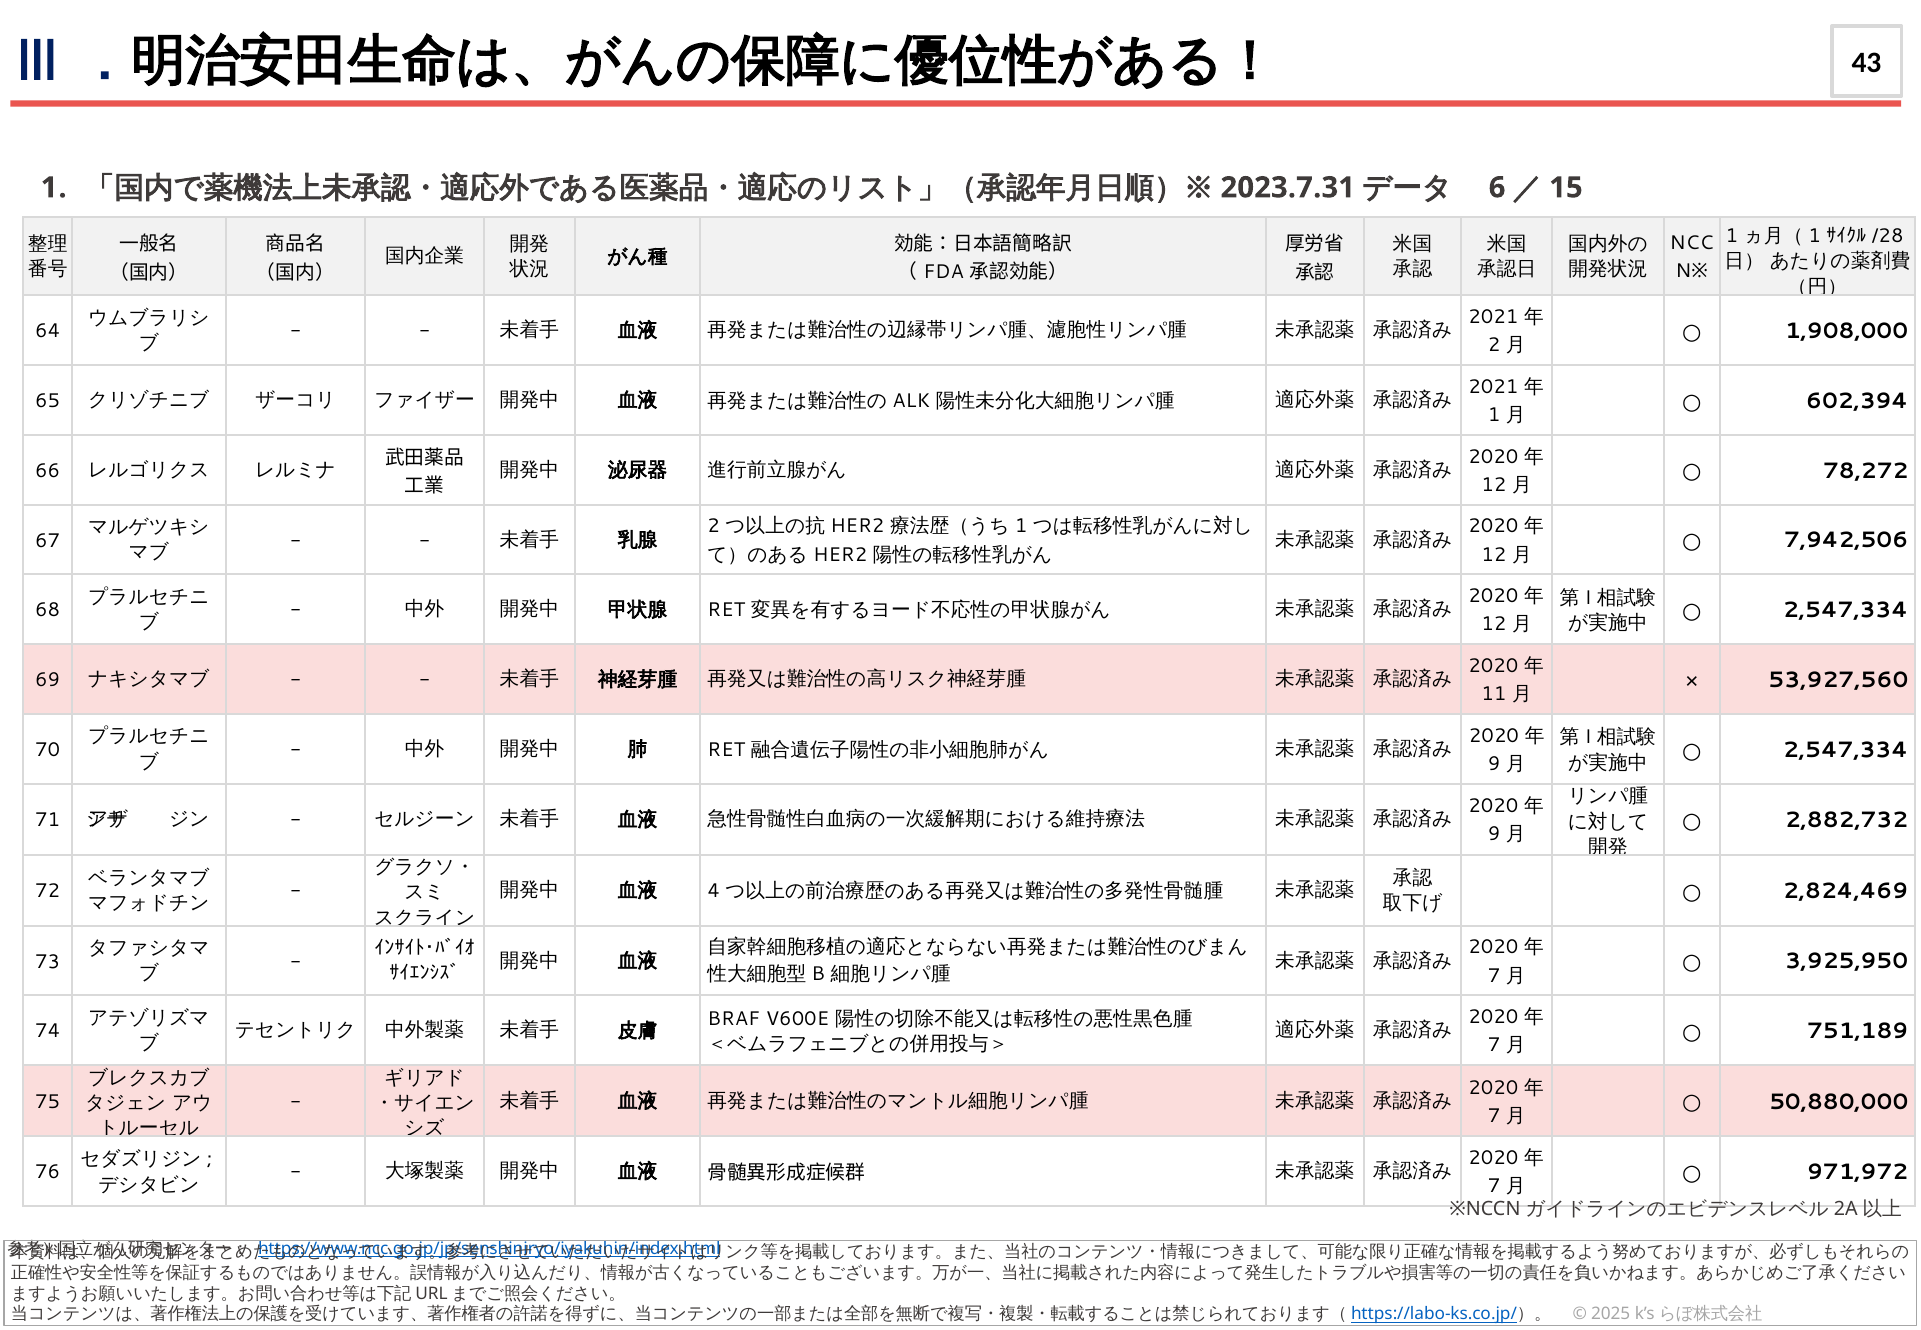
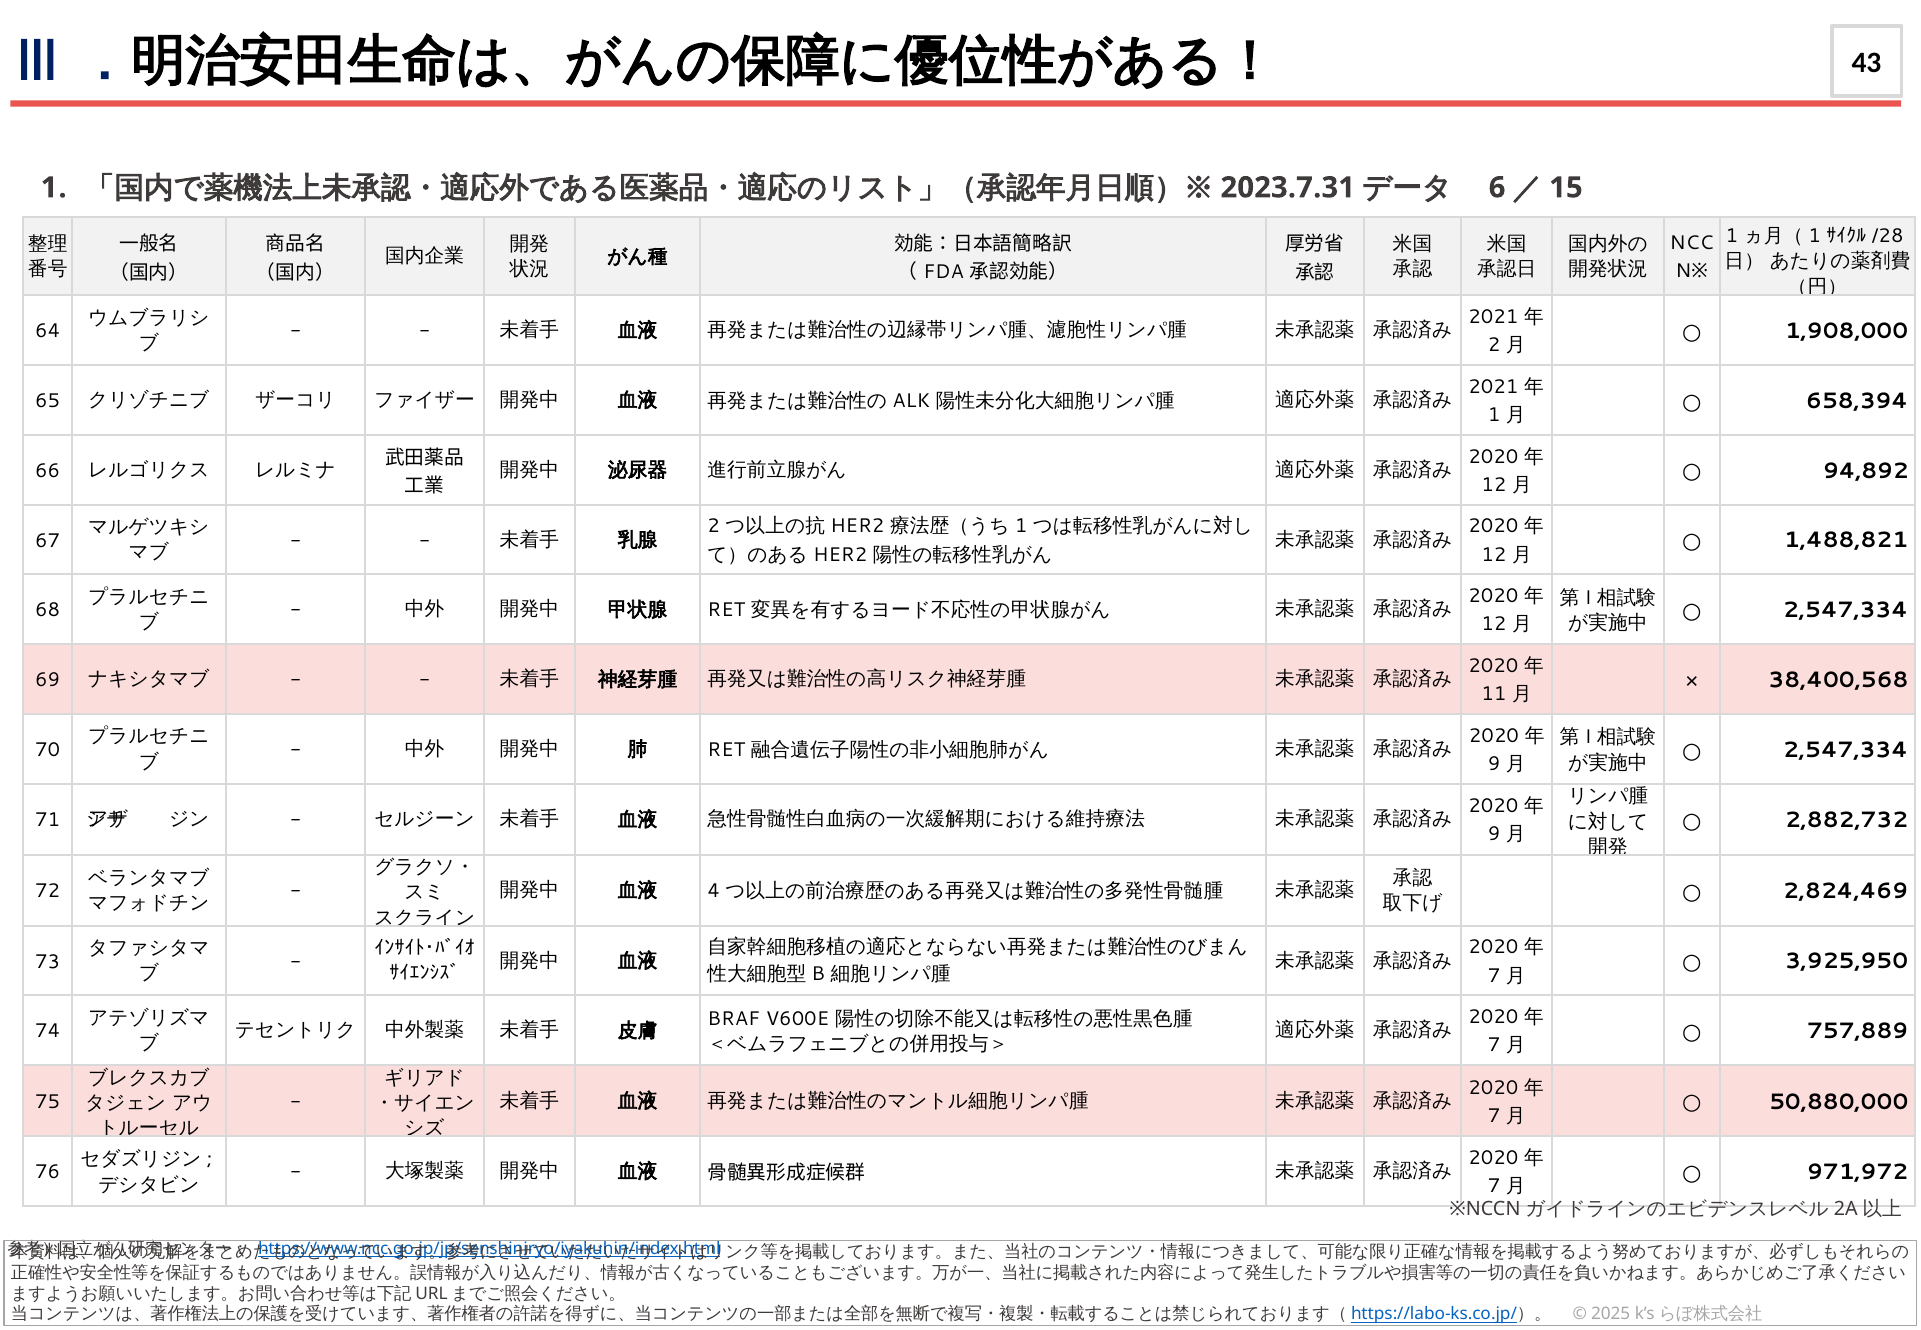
602,394: 602,394 -> 658,394 (1857, 401)
78,272: 78,272 -> 94,892 (1866, 471)
7,942,506: 7,942,506 -> 1,488,821 (1846, 541)
53,927,560: 53,927,560 -> 38,400,568 (1838, 680)
751,189: 751,189 -> 757,889 (1858, 1031)
